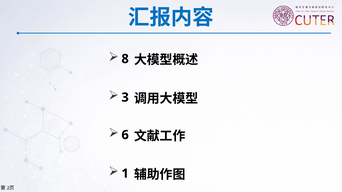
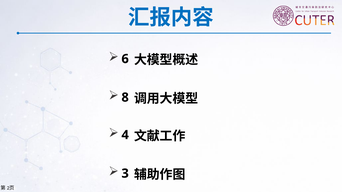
8: 8 -> 6 (125, 59)
3: 3 -> 8 (125, 98)
6: 6 -> 4 (125, 135)
1: 1 -> 3 (125, 174)
